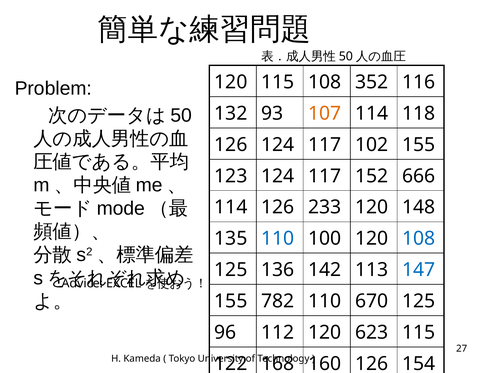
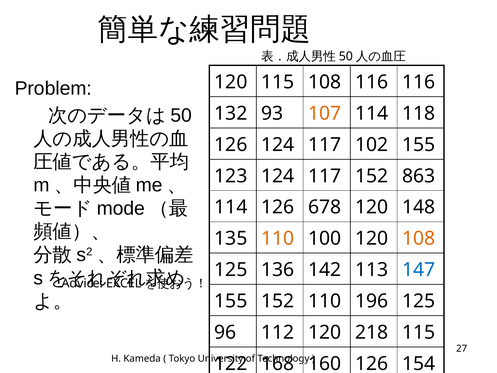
108 352: 352 -> 116 (372, 82)
666: 666 -> 863 (419, 176)
233: 233 -> 678 (325, 207)
110 colour: blue -> orange (278, 238)
108 colour: blue -> orange (419, 238)
155 782: 782 -> 152 (278, 301)
670: 670 -> 196 (372, 301)
623: 623 -> 218 (372, 332)
